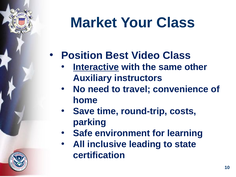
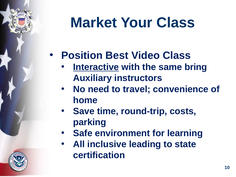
other: other -> bring (196, 67)
